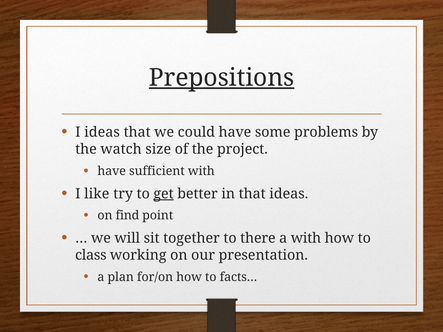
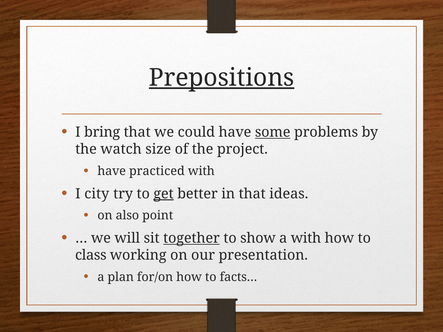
I ideas: ideas -> bring (102, 132)
some underline: none -> present (273, 132)
sufficient: sufficient -> practiced (157, 171)
like: like -> city (97, 194)
find: find -> also (127, 216)
together underline: none -> present (192, 238)
there: there -> show (258, 238)
